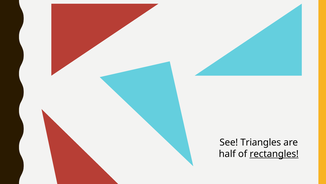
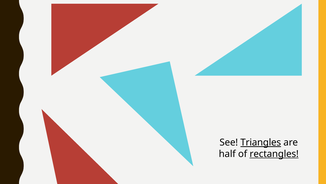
Triangles underline: none -> present (261, 142)
